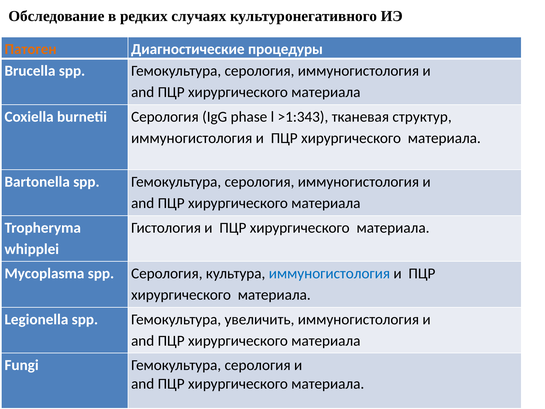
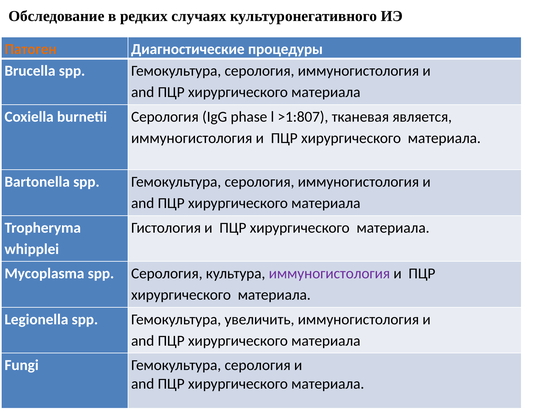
>1:343: >1:343 -> >1:807 (303, 117)
структур: структур -> является (422, 117)
иммуногистология colour: blue -> purple (329, 273)
